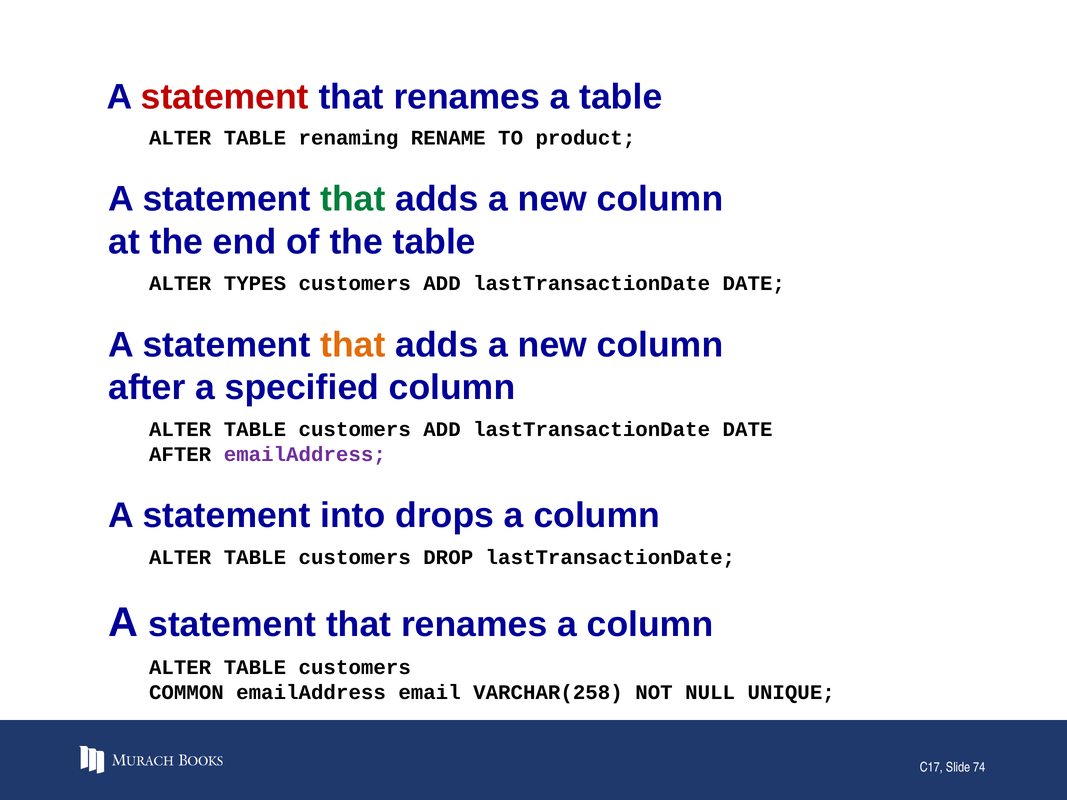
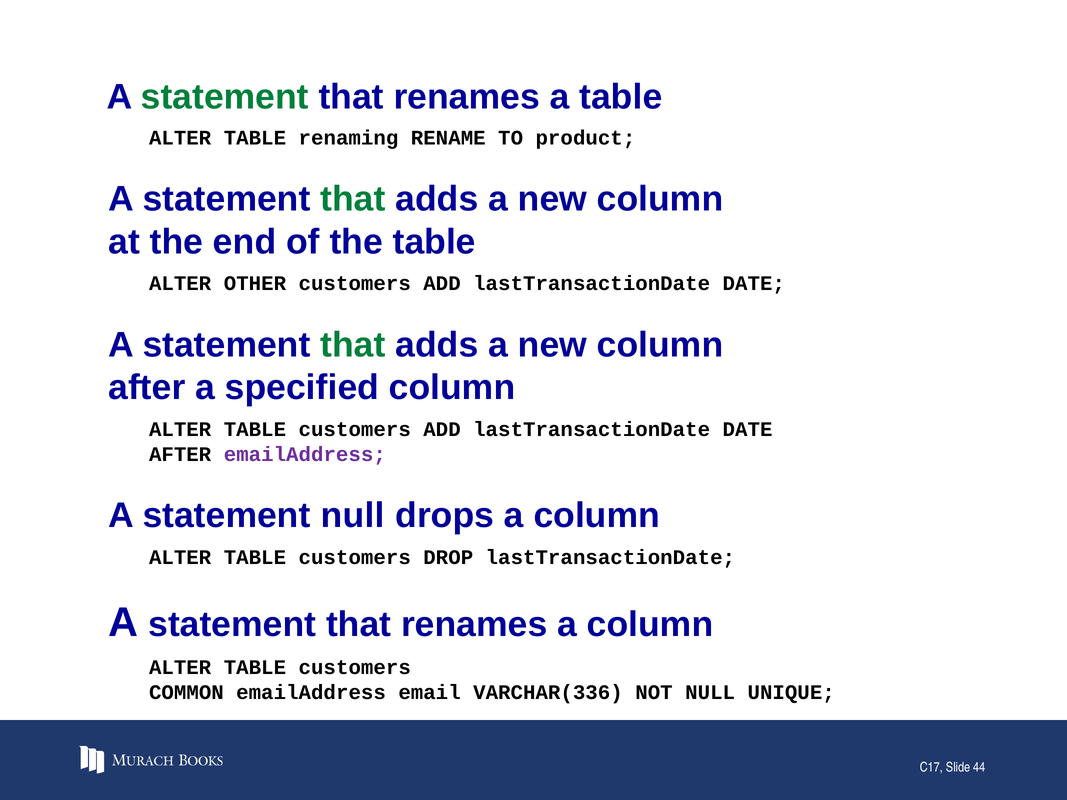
statement colour: red -> green (225, 97)
TYPES: TYPES -> OTHER (255, 284)
that colour: orange -> green (353, 345)
statement into: into -> null (353, 516)
VARCHAR(258: VARCHAR(258 -> VARCHAR(336 (548, 693)
74: 74 -> 44 (979, 768)
